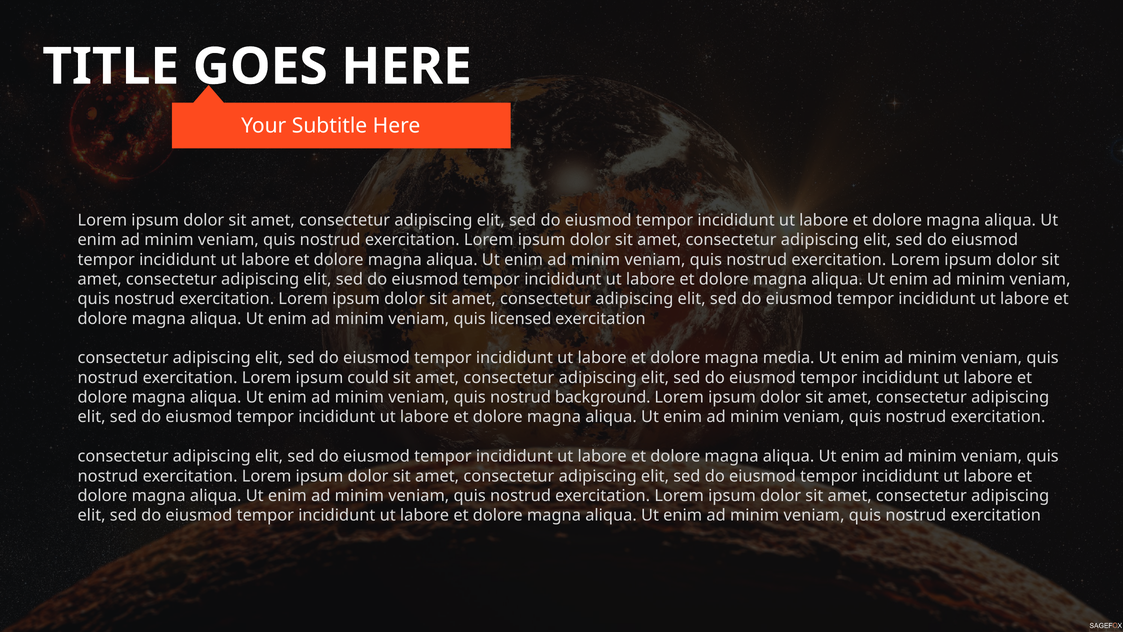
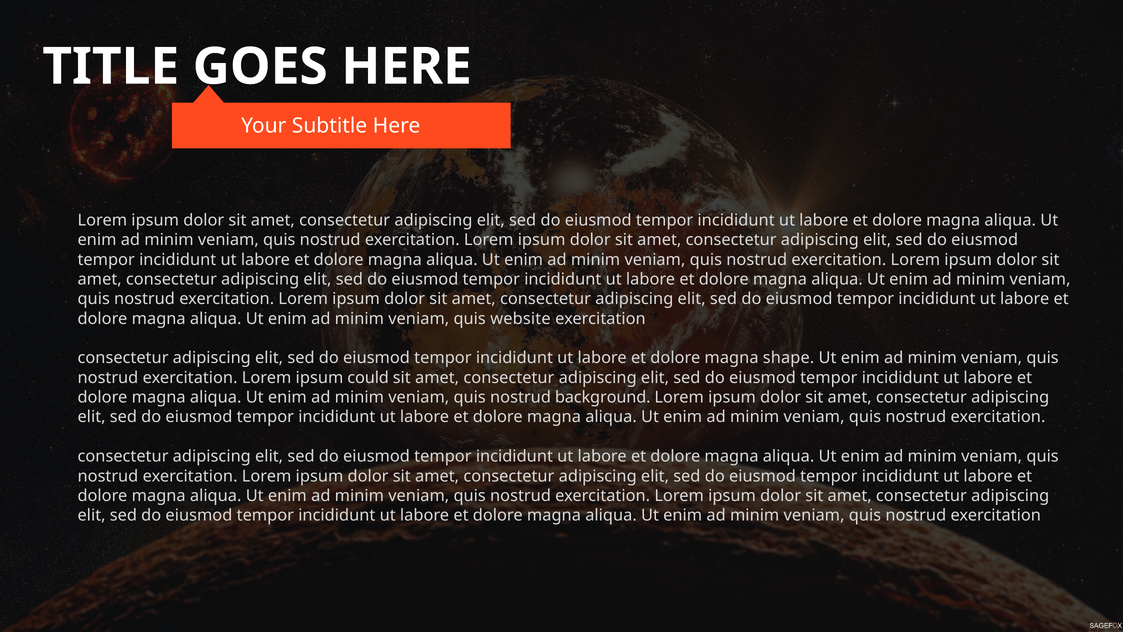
licensed: licensed -> website (520, 319)
media: media -> shape (789, 358)
